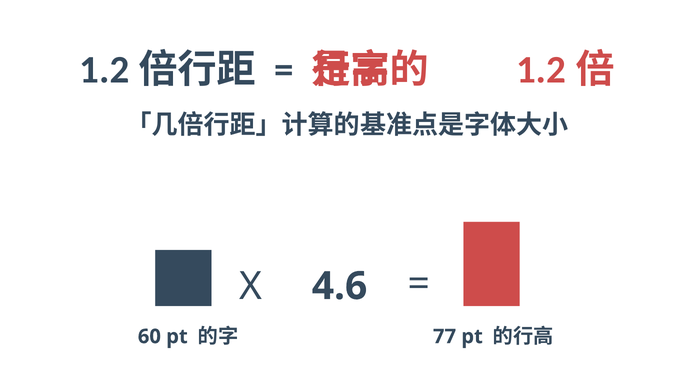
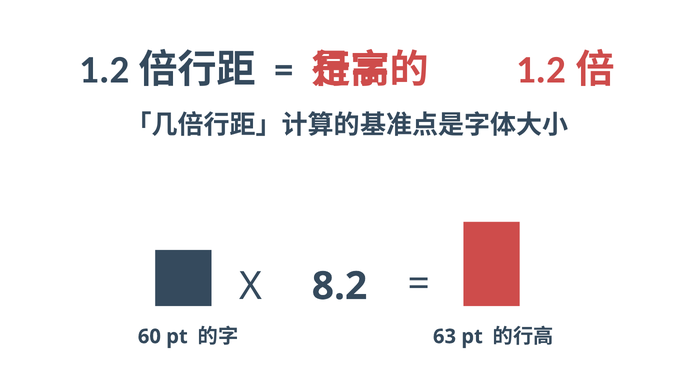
4.6: 4.6 -> 8.2 (340, 286)
77: 77 -> 63 (445, 337)
